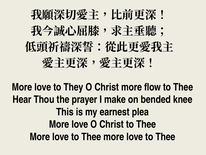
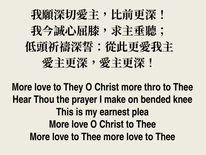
flow: flow -> thro (152, 87)
